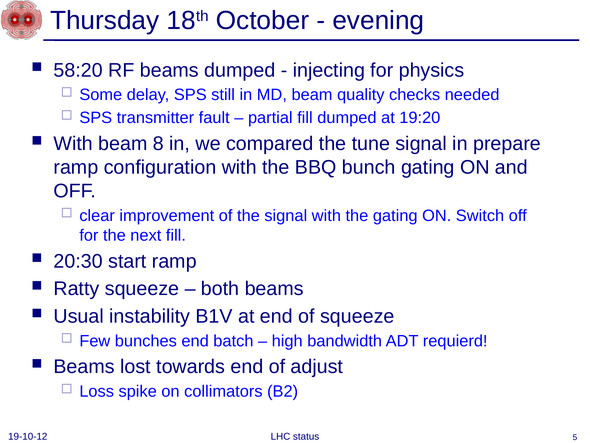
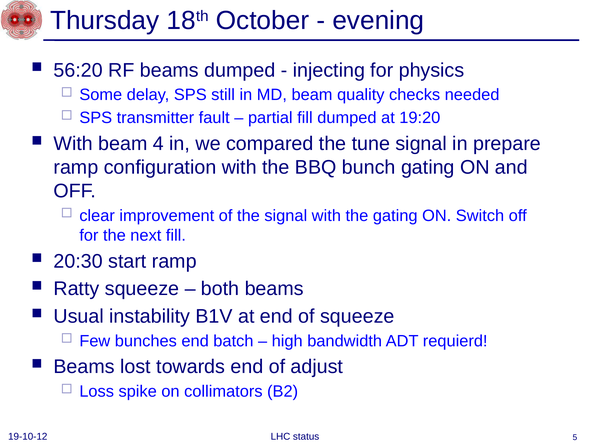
58:20: 58:20 -> 56:20 (78, 70)
8: 8 -> 4 (158, 144)
